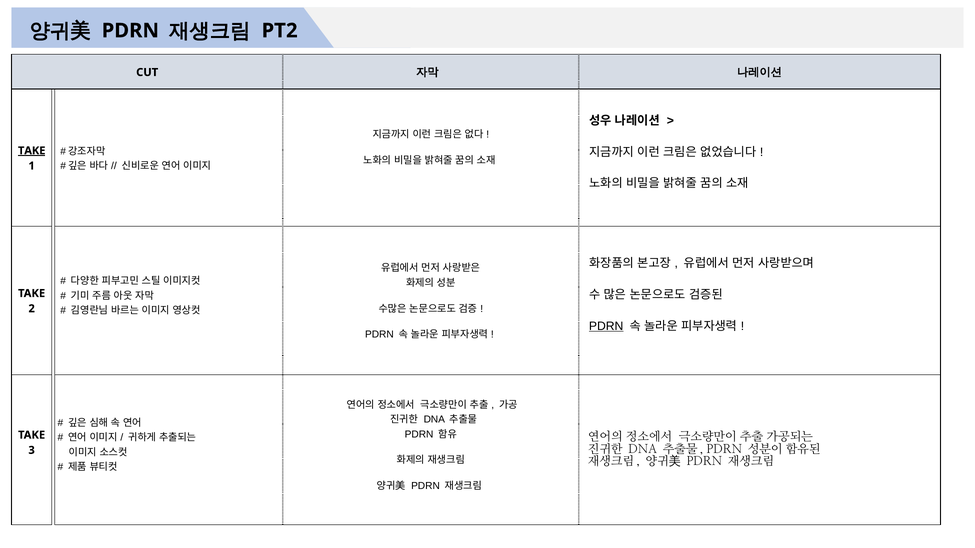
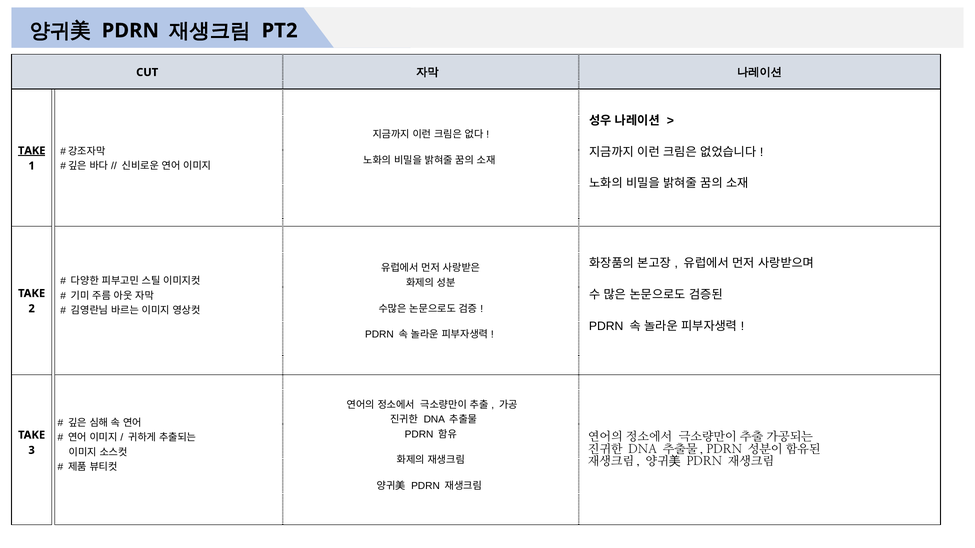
PDRN underline: present -> none (606, 326)
